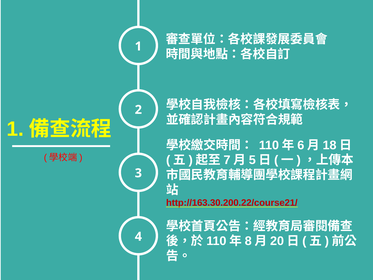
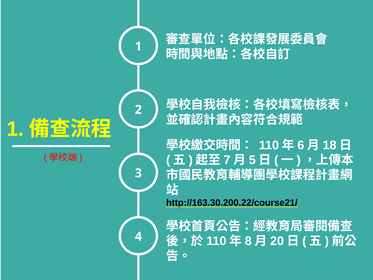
http://163.30.200.22/course21/ colour: red -> black (232, 203)
